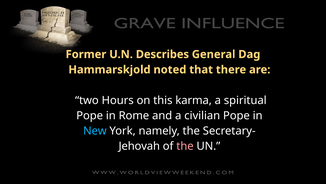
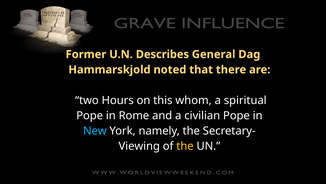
karma: karma -> whom (194, 100)
Jehovah: Jehovah -> Viewing (139, 146)
the colour: pink -> yellow (185, 146)
